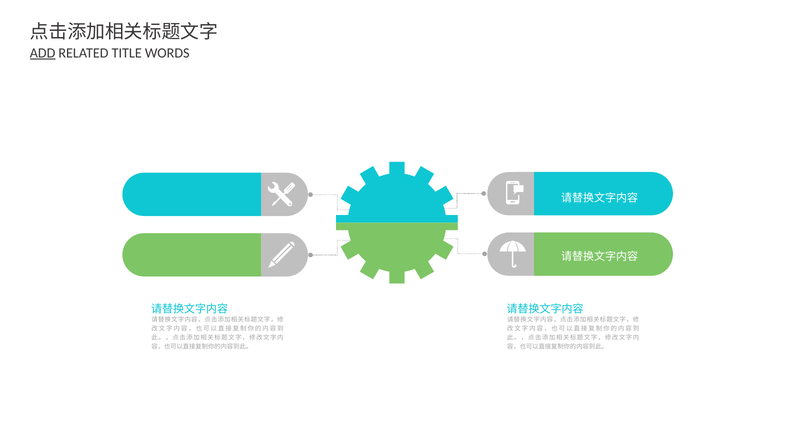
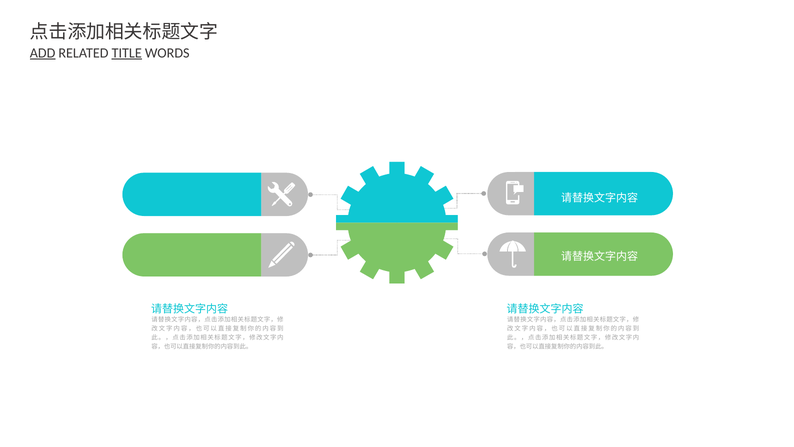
TITLE underline: none -> present (127, 53)
